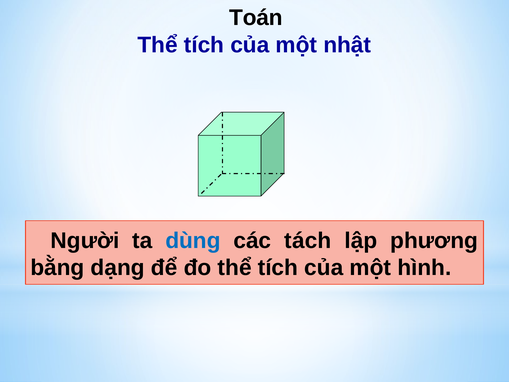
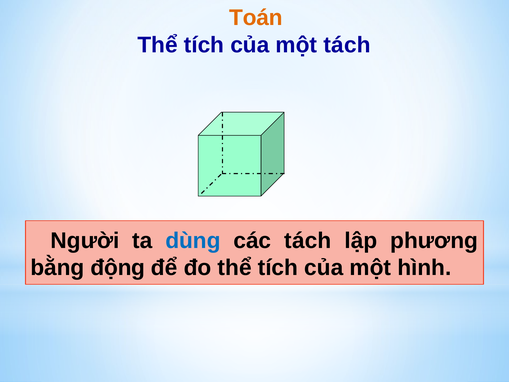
Toán colour: black -> orange (256, 18)
một nhật: nhật -> tách (347, 45)
dạng: dạng -> động (118, 268)
